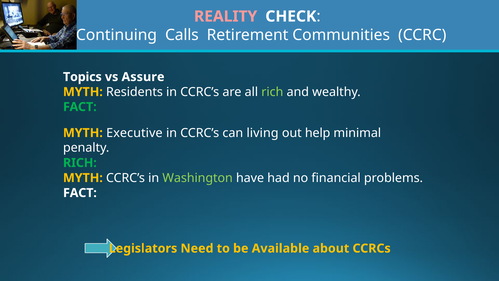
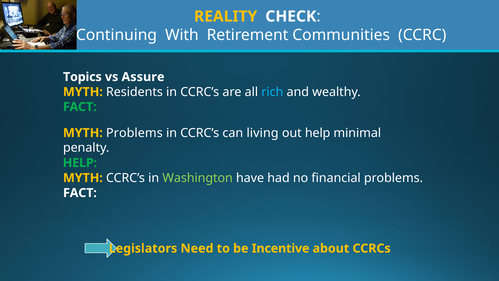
REALITY colour: pink -> yellow (226, 16)
Calls: Calls -> With (182, 35)
rich colour: light green -> light blue (272, 92)
MYTH Executive: Executive -> Problems (134, 133)
RICH: RICH -> HELP (80, 163)
Available: Available -> Incentive (281, 248)
